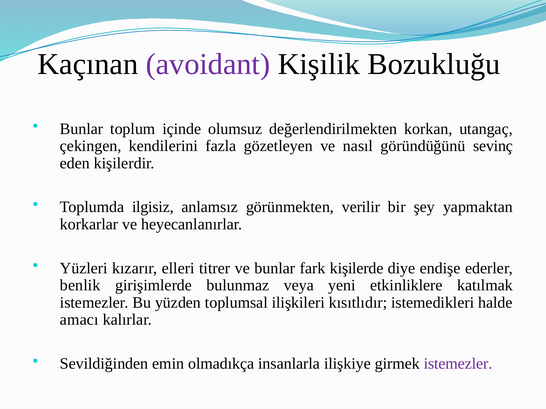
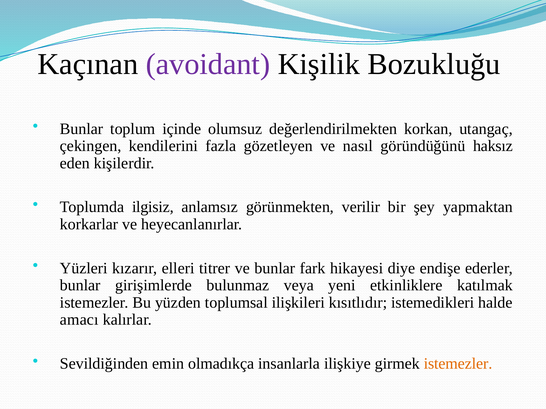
sevinç: sevinç -> haksız (493, 146)
kişilerde: kişilerde -> hikayesi (357, 268)
benlik: benlik -> bunlar (80, 286)
istemezler colour: purple -> orange (458, 364)
